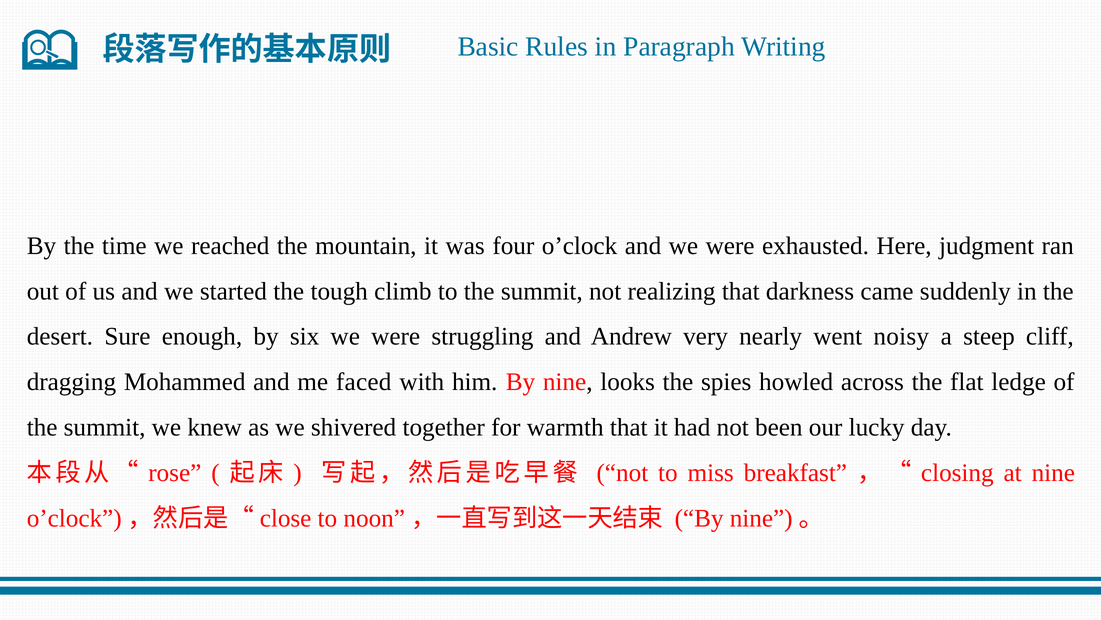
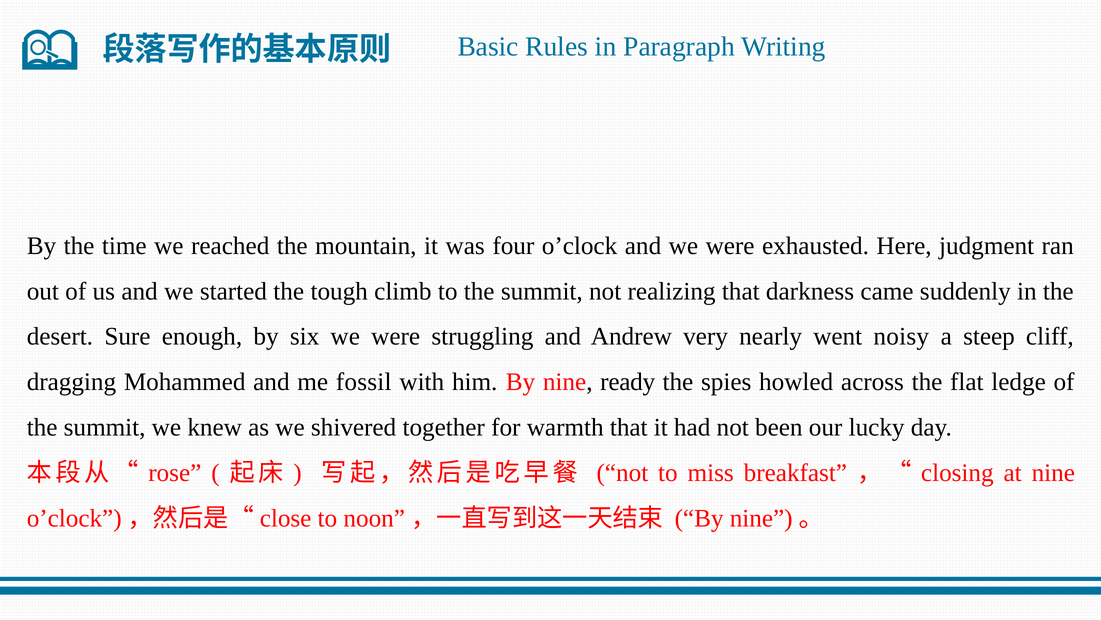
faced: faced -> fossil (364, 382)
looks: looks -> ready (628, 382)
